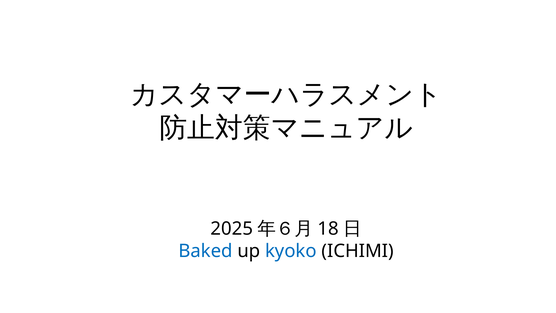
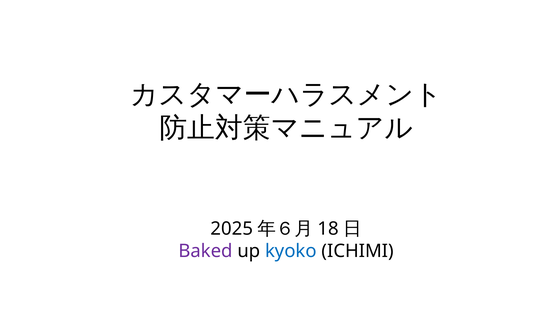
Baked colour: blue -> purple (205, 251)
